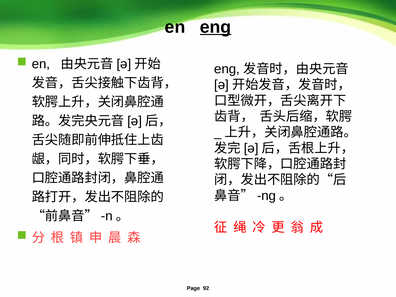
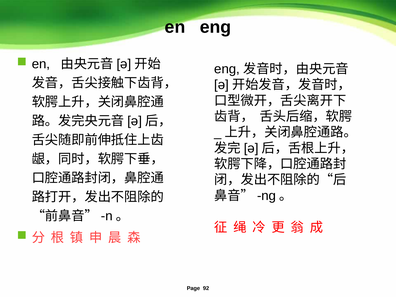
eng underline: present -> none (216, 27)
